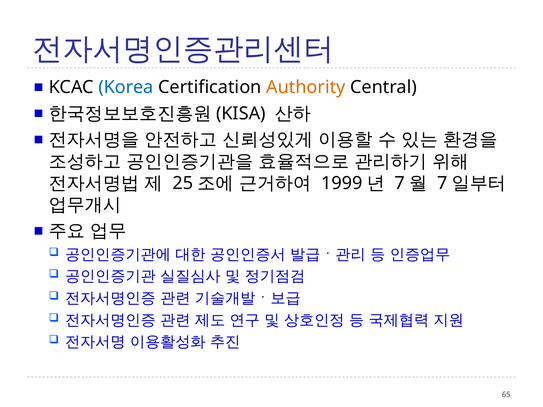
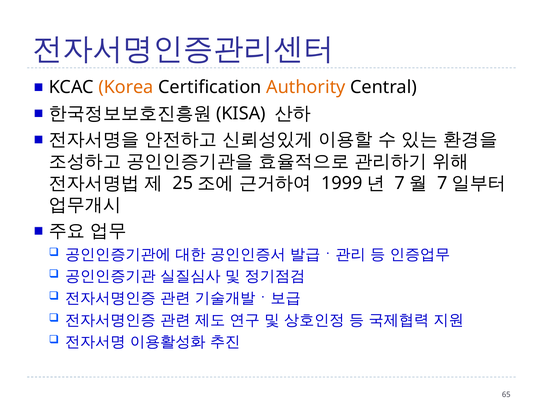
Korea colour: blue -> orange (126, 87)
